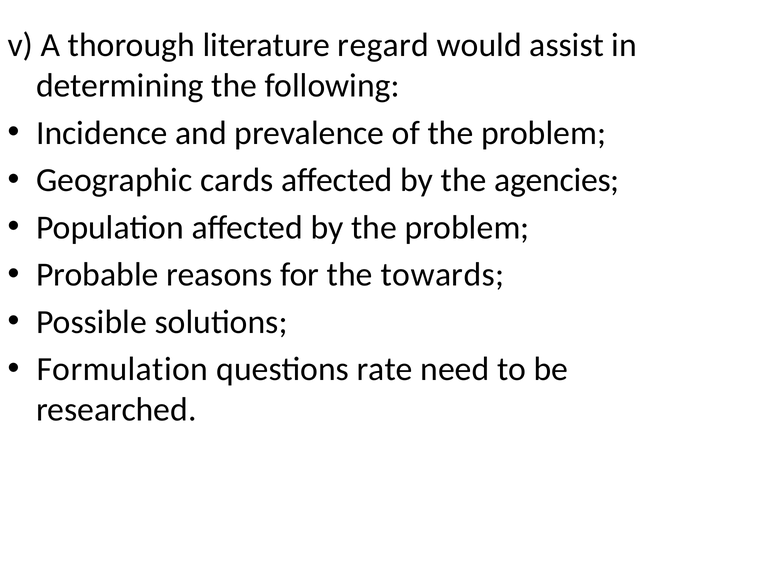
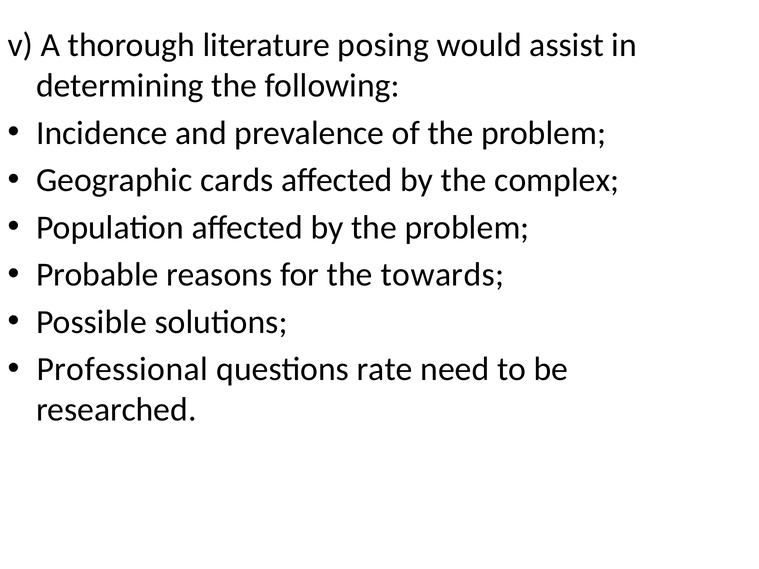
regard: regard -> posing (383, 45)
agencies: agencies -> complex (557, 180)
Formulation: Formulation -> Professional (122, 369)
